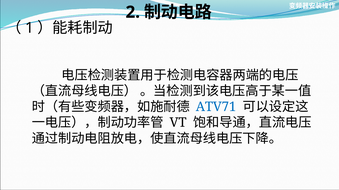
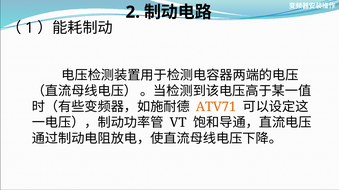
ATV71 colour: blue -> orange (216, 107)
